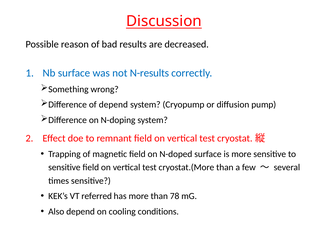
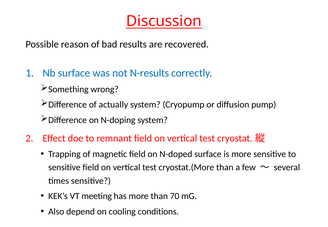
decreased: decreased -> recovered (187, 44)
of depend: depend -> actually (113, 105)
referred: referred -> meeting (97, 196)
78: 78 -> 70 (175, 196)
